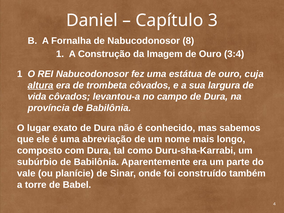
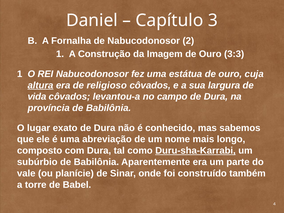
8: 8 -> 2 (188, 41)
3:4: 3:4 -> 3:3 (234, 54)
trombeta: trombeta -> religioso (107, 85)
Duru-sha-Karrabi underline: none -> present (195, 151)
